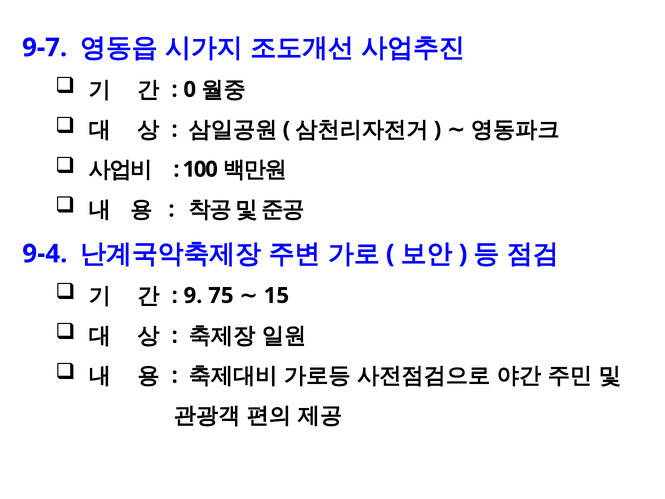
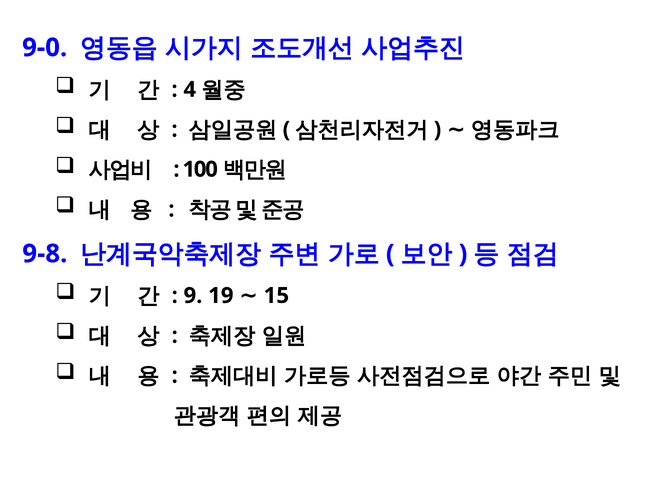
9-7: 9-7 -> 9-0 (45, 48)
0: 0 -> 4 (190, 89)
9-4: 9-4 -> 9-8 (45, 254)
75: 75 -> 19 (221, 295)
